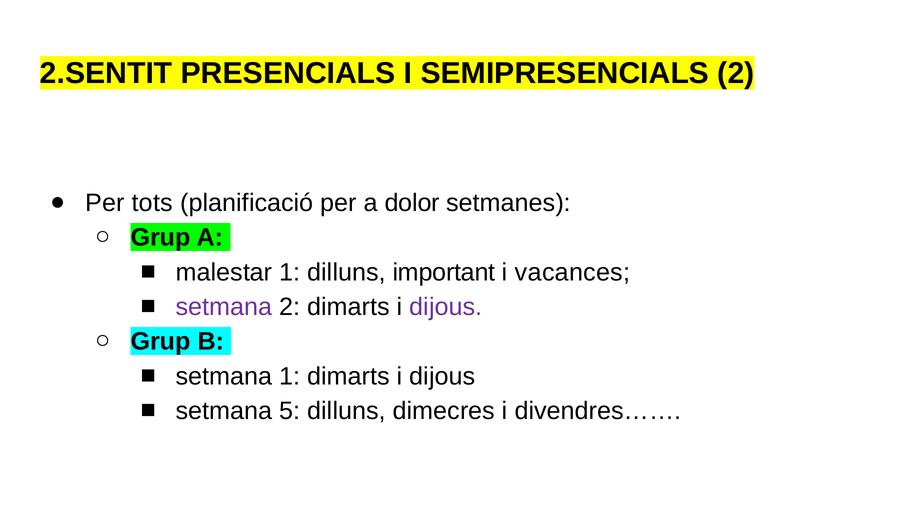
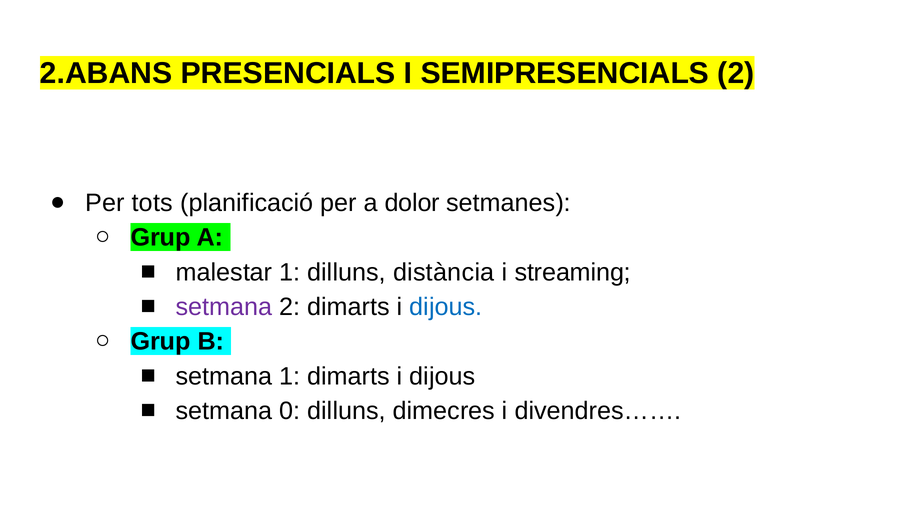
2.SENTIT: 2.SENTIT -> 2.ABANS (106, 73)
important: important -> distància (444, 273)
vacances: vacances -> streaming (573, 273)
dijous colour: purple -> blue (446, 307)
5: 5 -> 0 (290, 412)
